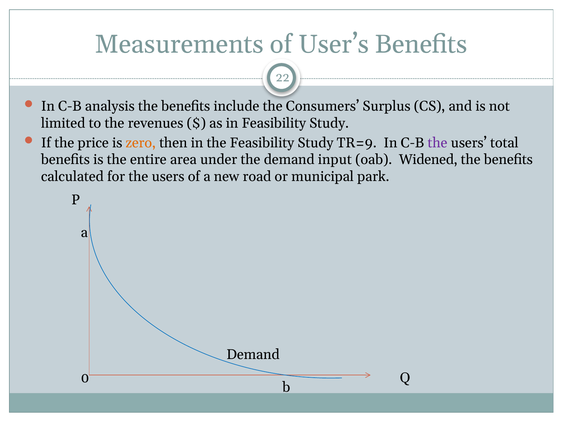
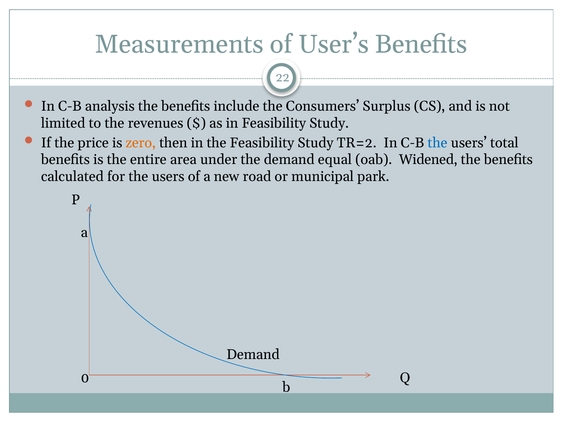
TR=9: TR=9 -> TR=2 (357, 143)
the colour: purple -> blue (437, 143)
input: input -> equal (335, 160)
